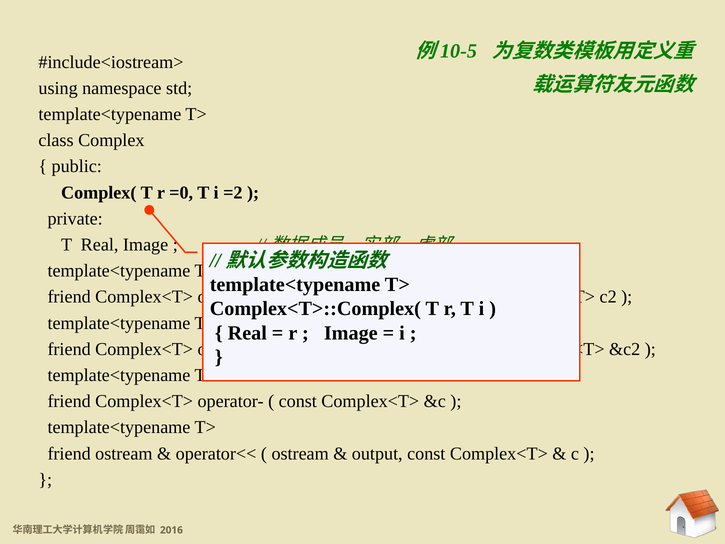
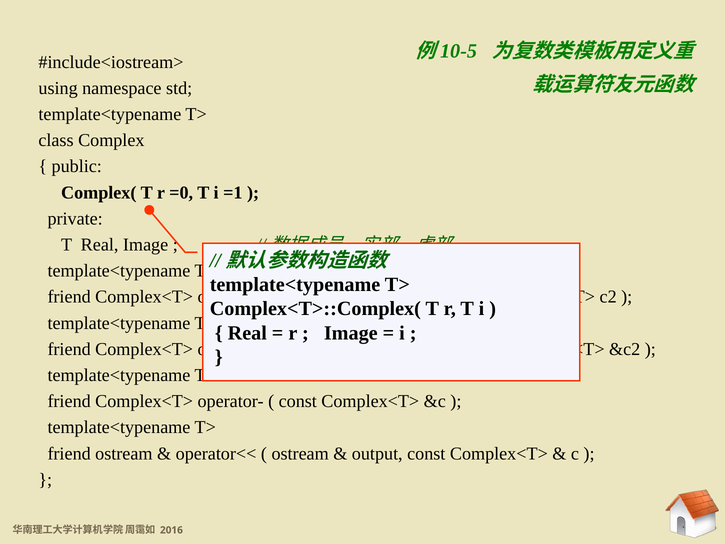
=2: =2 -> =1 (233, 193)
